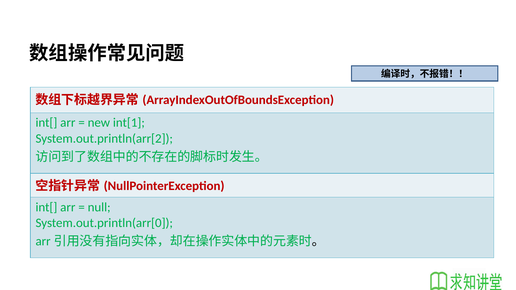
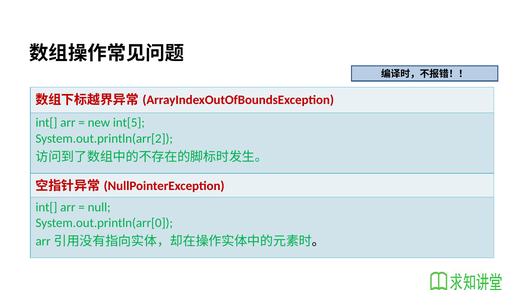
int[1: int[1 -> int[5 (129, 123)
